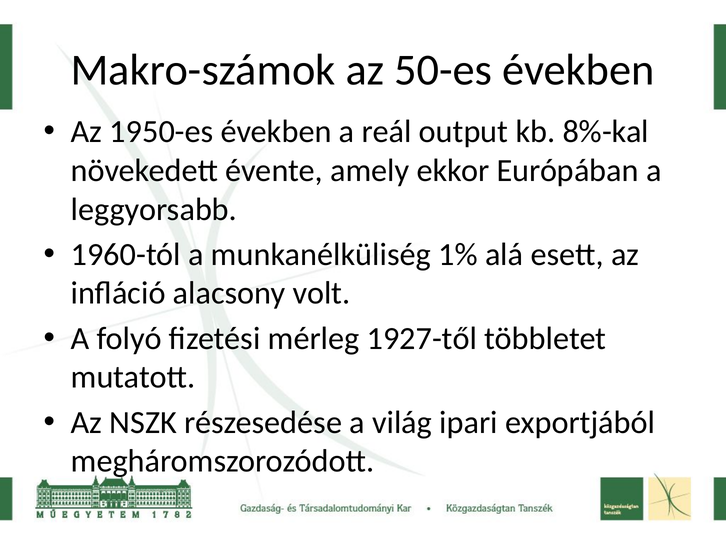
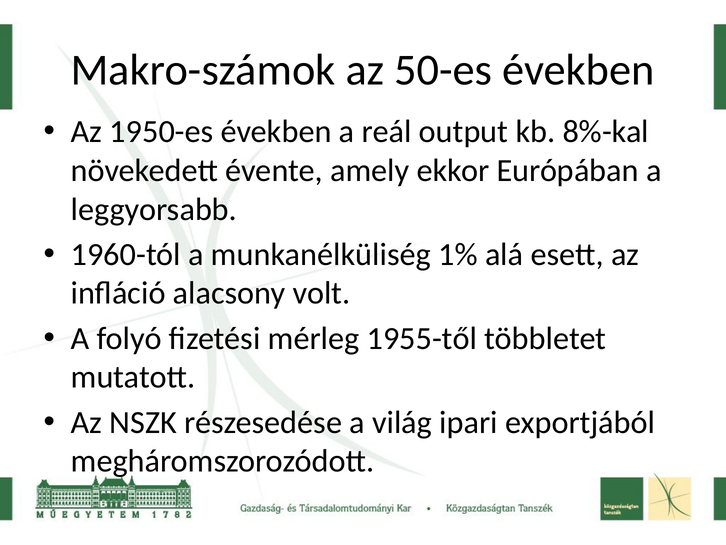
1927-től: 1927-től -> 1955-től (422, 338)
